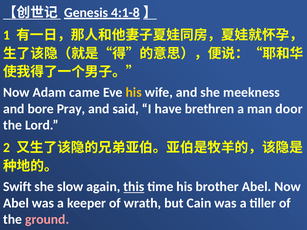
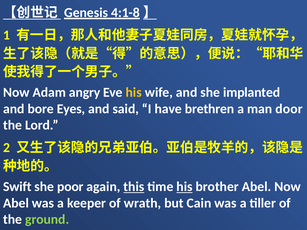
came: came -> angry (85, 93)
meekness: meekness -> implanted (252, 93)
Pray: Pray -> Eyes (71, 109)
slow: slow -> poor (70, 187)
his underline: none -> present (184, 187)
ground colour: pink -> light green (47, 220)
